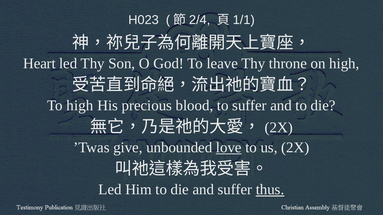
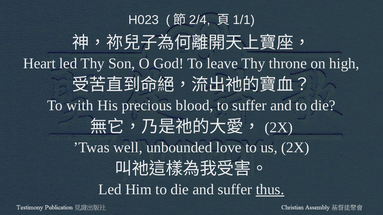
To high: high -> with (80, 106)
give: give -> well (128, 148)
love underline: present -> none (229, 148)
